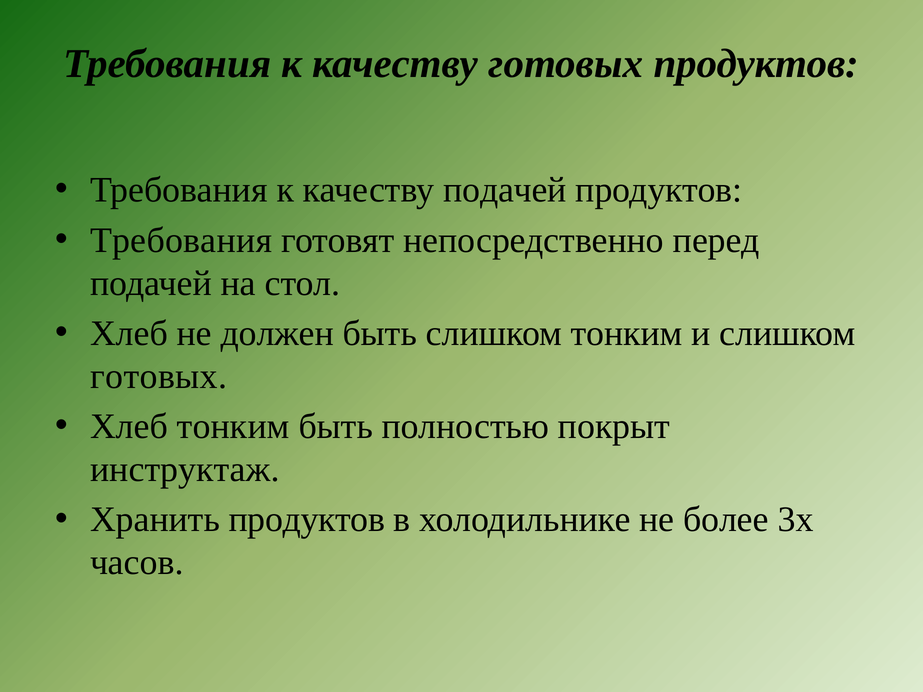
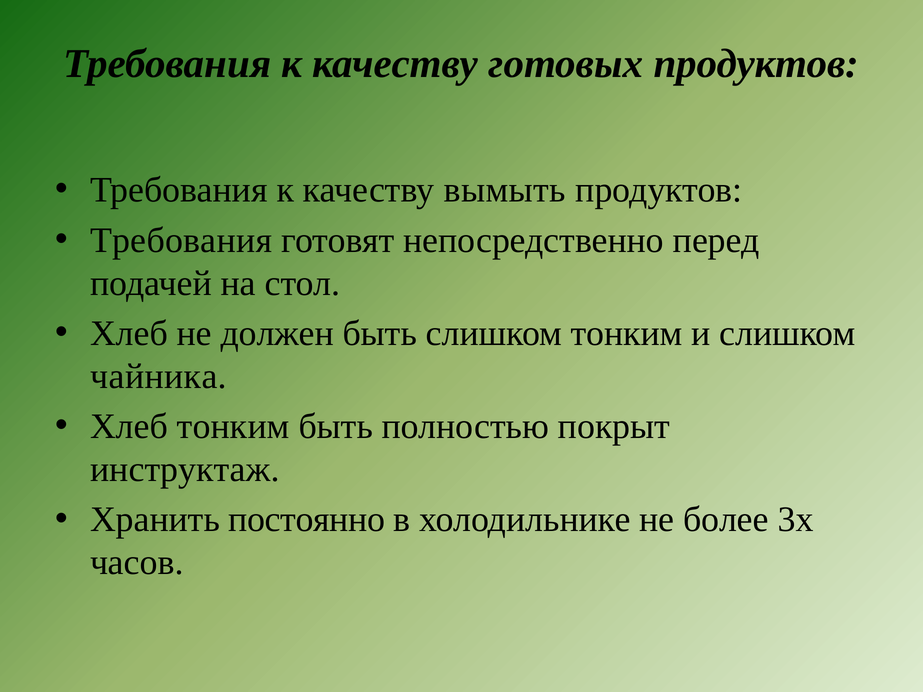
качеству подачей: подачей -> вымыть (505, 190)
готовых: готовых -> чайника (159, 376)
Хранить продуктов: продуктов -> постоянно (307, 520)
